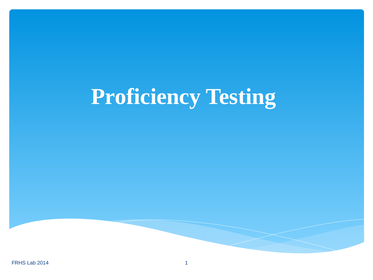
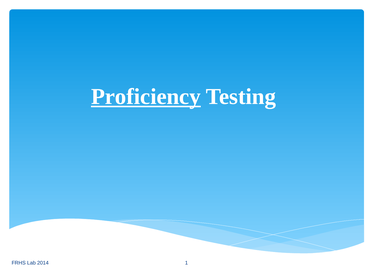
Proficiency underline: none -> present (146, 97)
